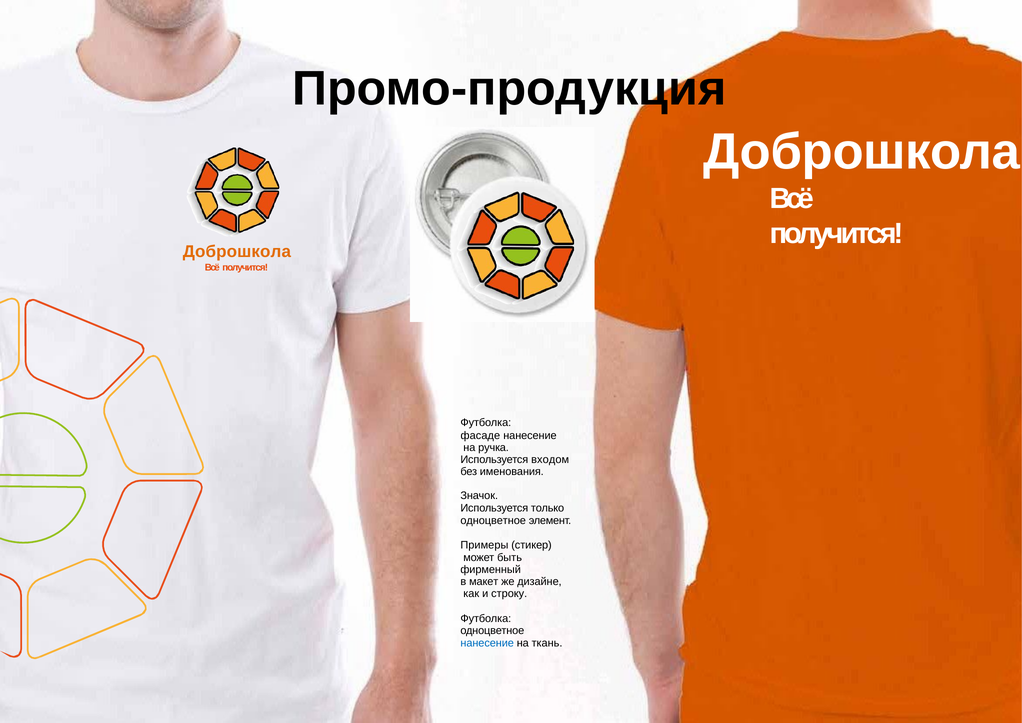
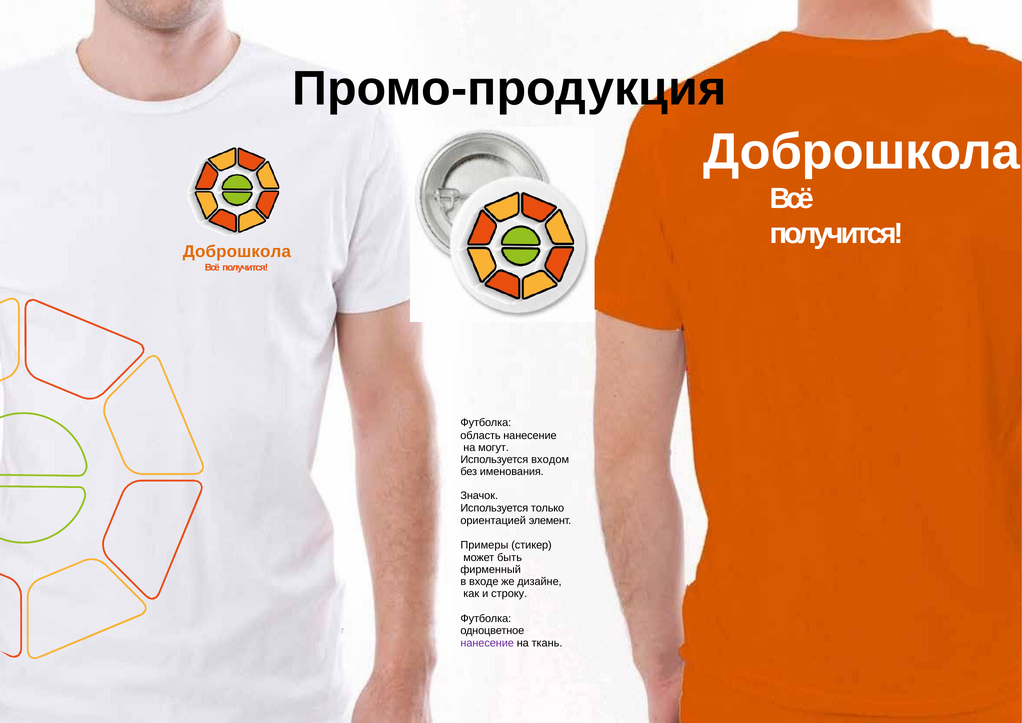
фасаде: фасаде -> область (480, 435)
ручка: ручка -> могут (494, 447)
одноцветное: одноцветное -> ориентацией (493, 520)
макет: макет -> входе (484, 582)
нанесение colour: blue -> purple (487, 643)
